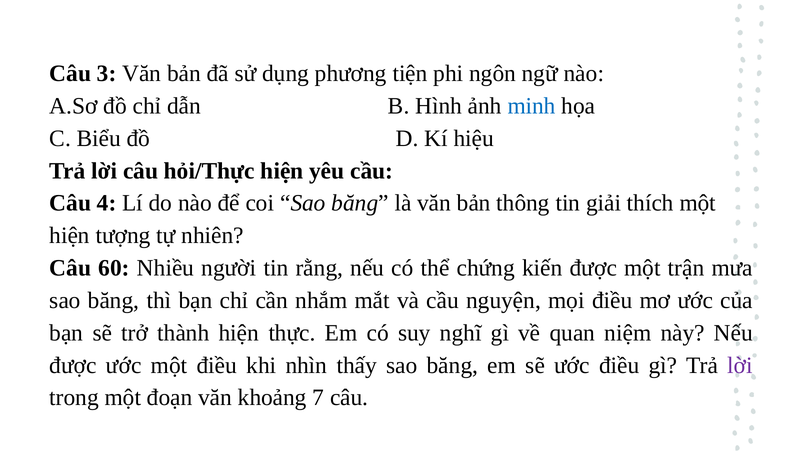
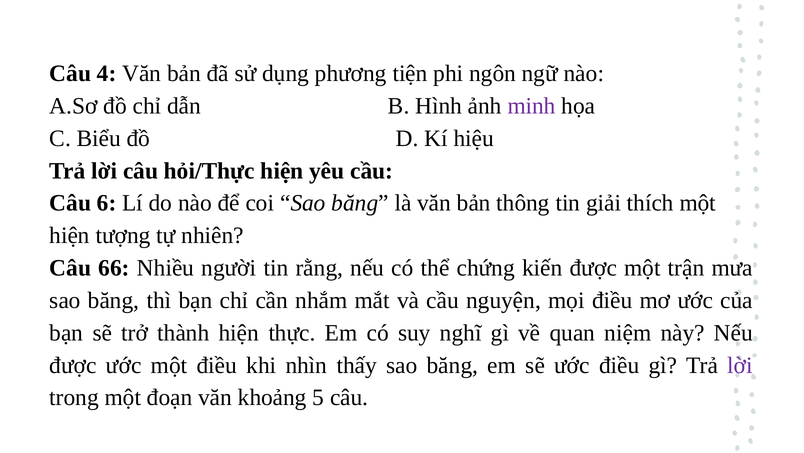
3: 3 -> 4 (107, 73)
minh colour: blue -> purple (532, 106)
4: 4 -> 6 (107, 203)
60: 60 -> 66 (114, 268)
7: 7 -> 5 (318, 397)
